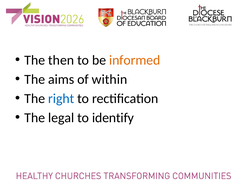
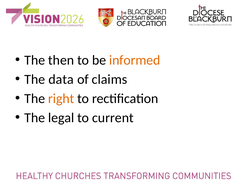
aims: aims -> data (61, 79)
within: within -> claims (110, 79)
right colour: blue -> orange (61, 99)
identify: identify -> current (113, 118)
